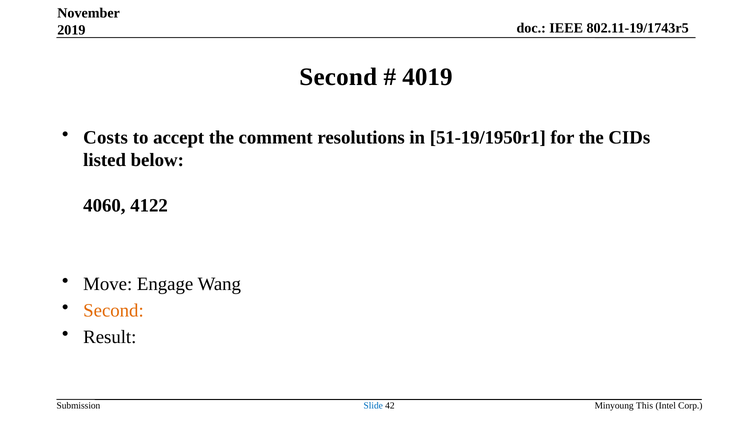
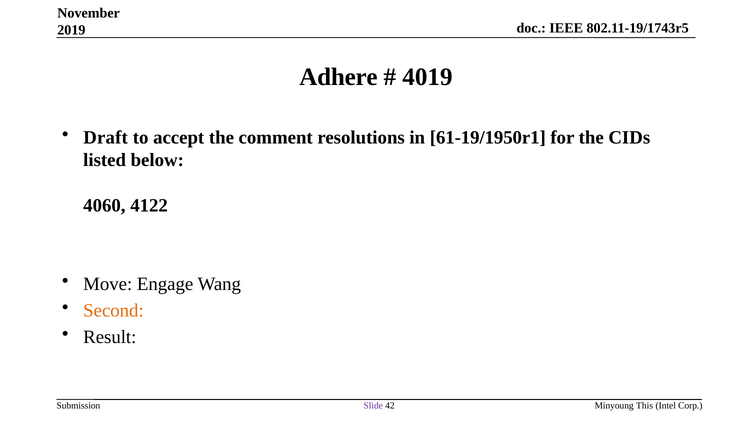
Second: Second -> Adhere (338, 77)
Costs: Costs -> Draft (106, 138)
51-19/1950r1: 51-19/1950r1 -> 61-19/1950r1 (488, 138)
Slide colour: blue -> purple (373, 406)
